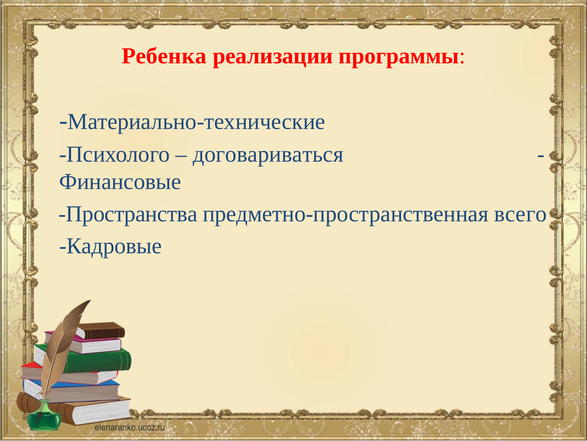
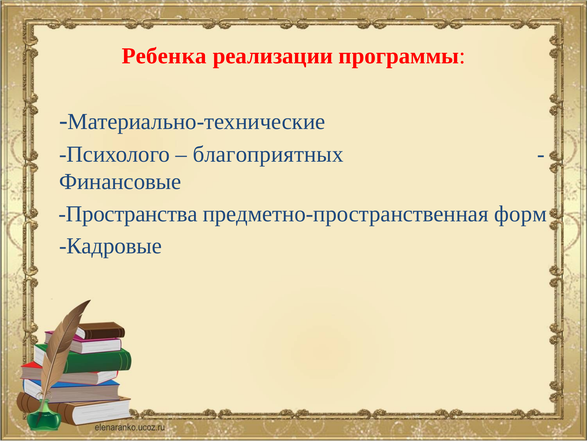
договариваться: договариваться -> благоприятных (268, 154)
всего: всего -> форм (521, 213)
